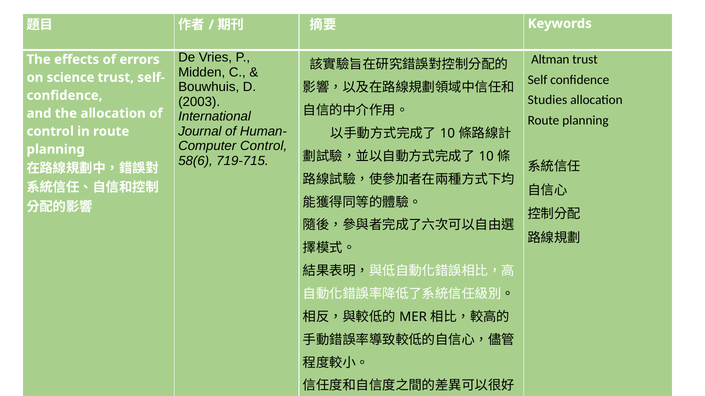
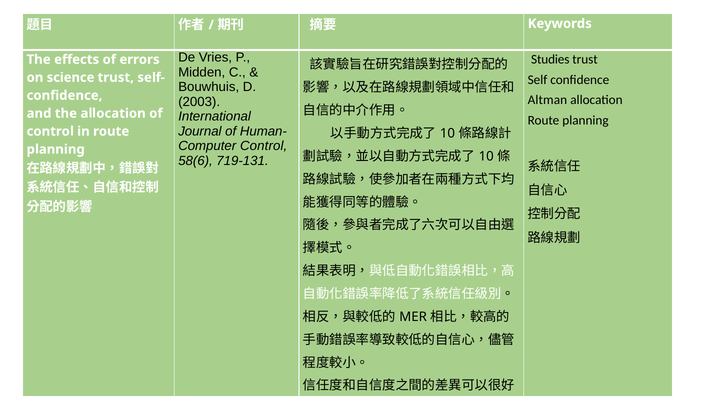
Altman: Altman -> Studies (550, 60)
Studies: Studies -> Altman (547, 100)
719-715: 719-715 -> 719-131 (242, 161)
